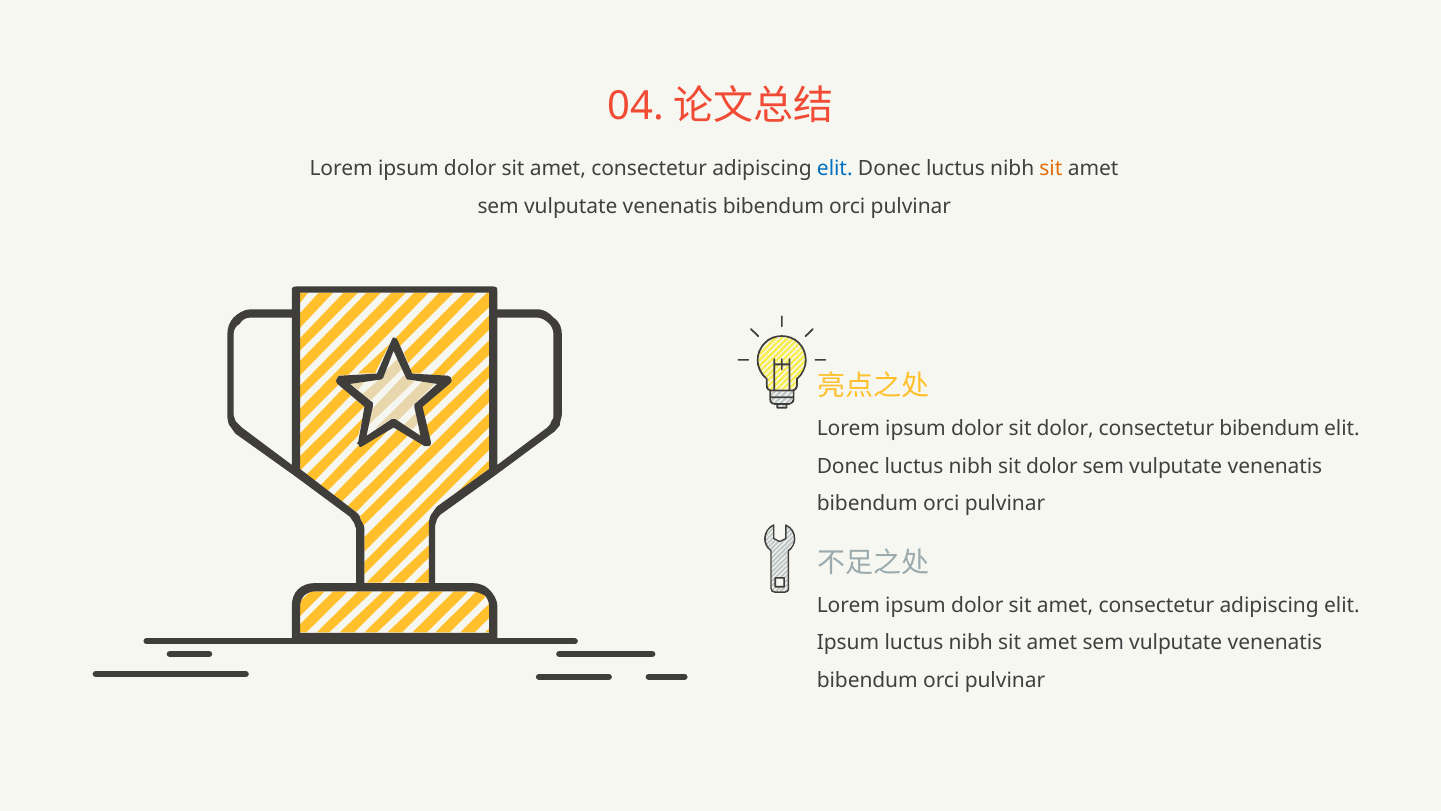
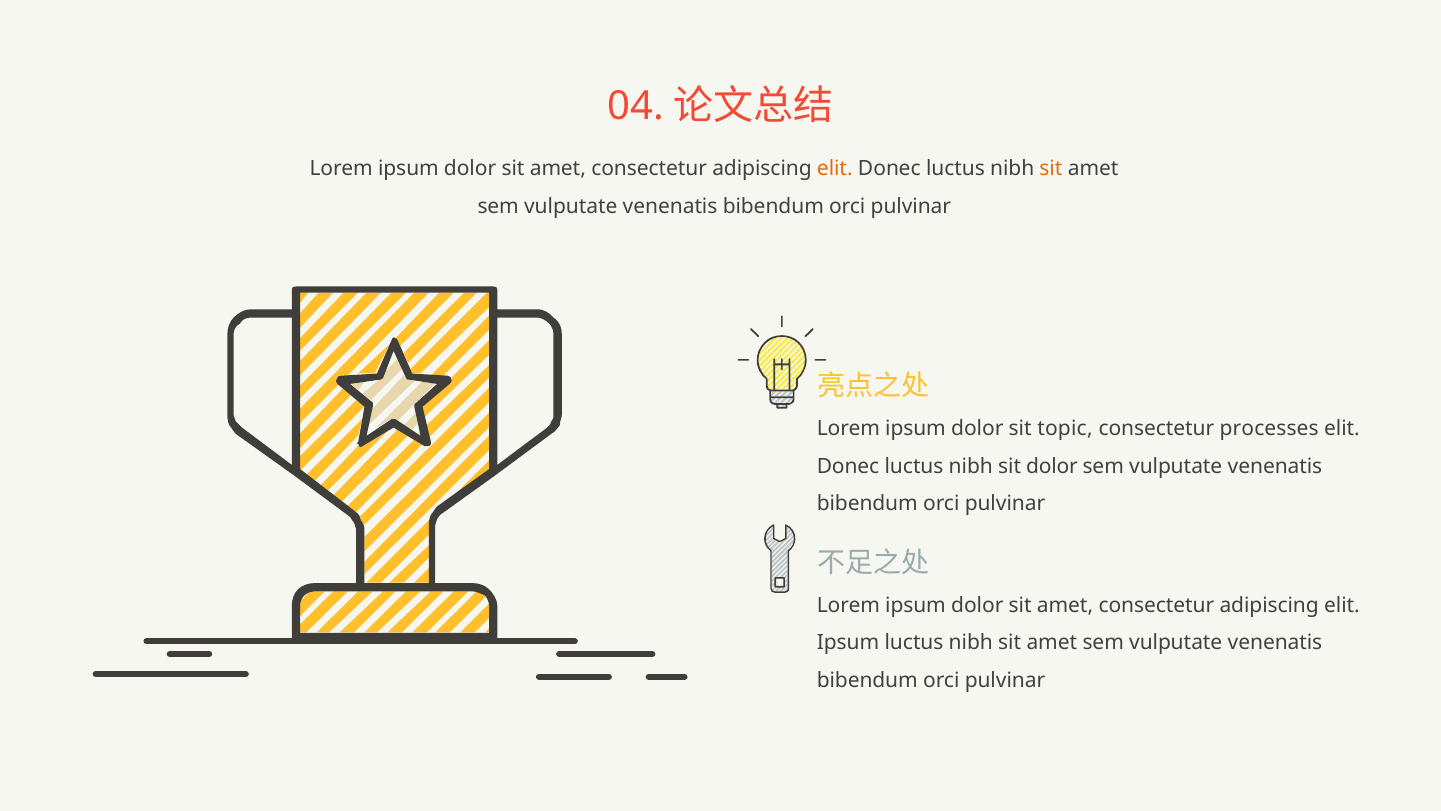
elit colour: blue -> orange (835, 169)
dolor sit dolor: dolor -> topic (1065, 428)
consectetur bibendum: bibendum -> processes (1269, 428)
